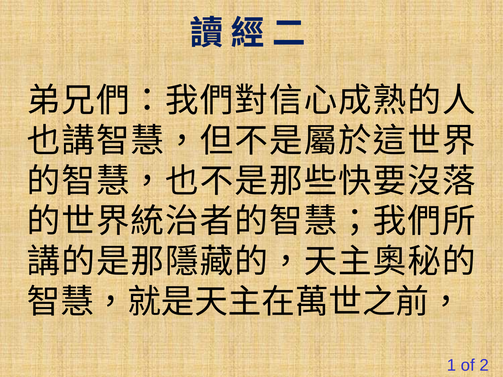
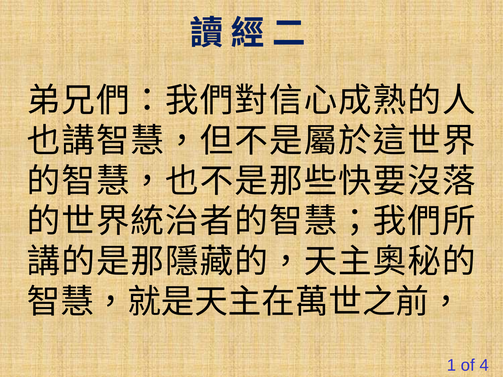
2: 2 -> 4 (484, 366)
